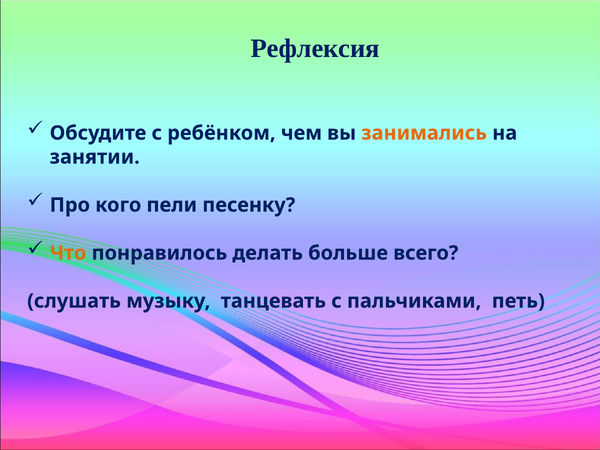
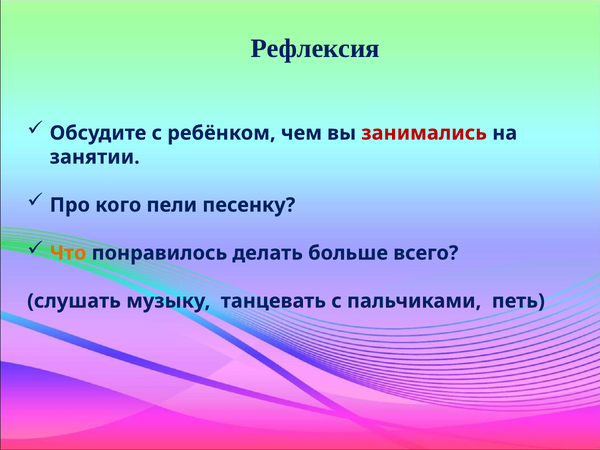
занимались colour: orange -> red (424, 133)
